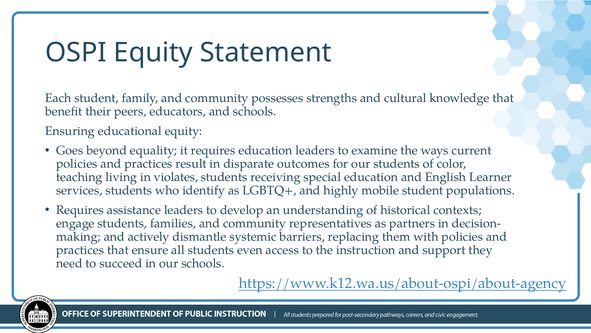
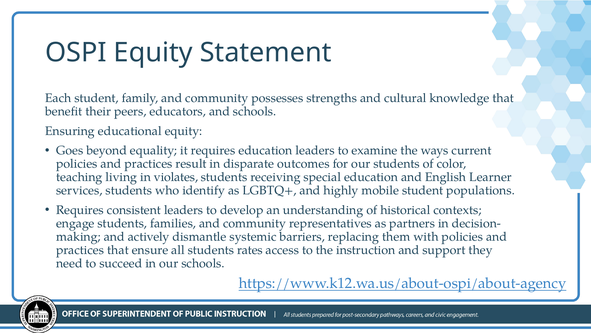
assistance: assistance -> consistent (134, 210)
even: even -> rates (250, 250)
